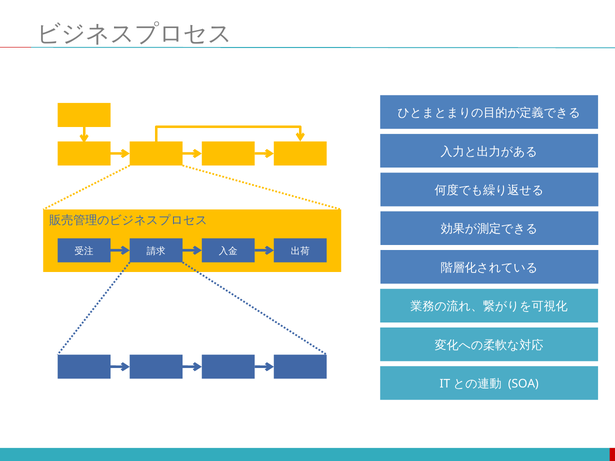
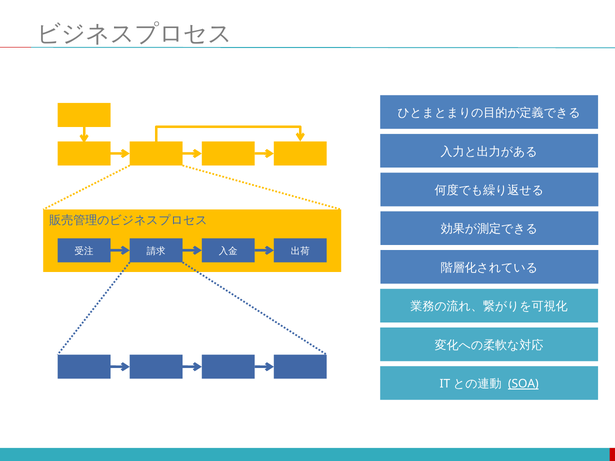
SOA underline: none -> present (523, 384)
